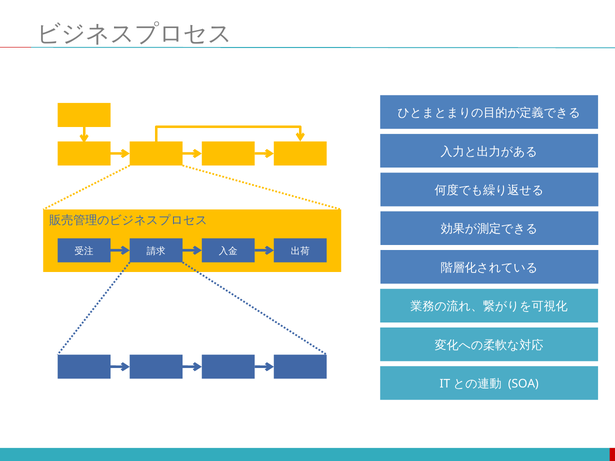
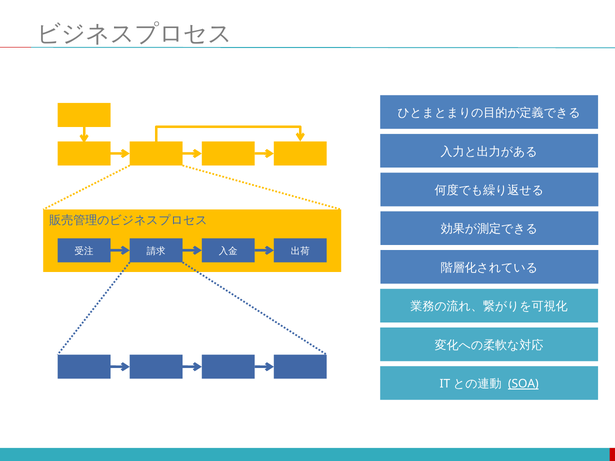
SOA underline: none -> present (523, 384)
